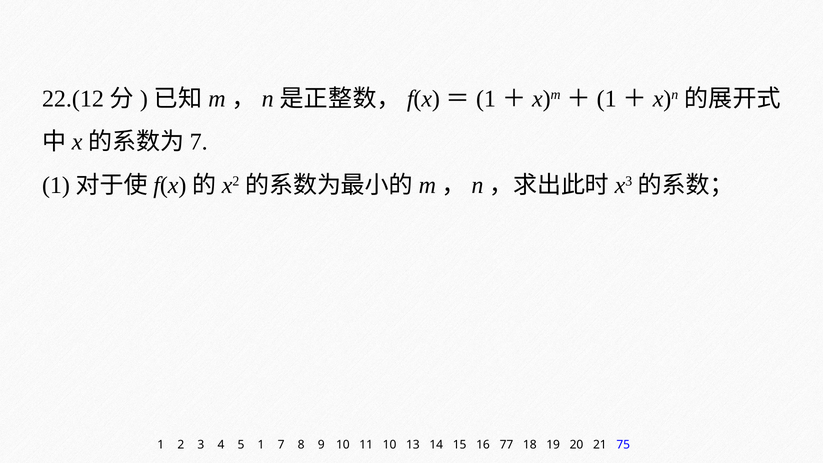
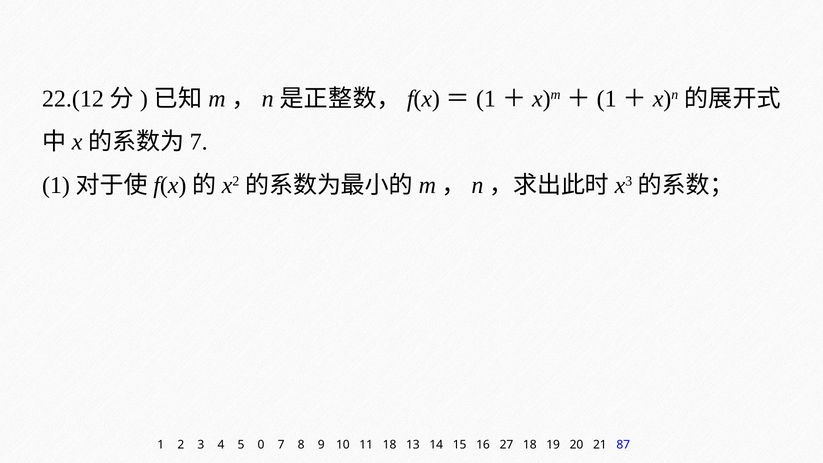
5 1: 1 -> 0 (261, 445)
11 10: 10 -> 18 (390, 445)
77: 77 -> 27 (506, 445)
75: 75 -> 87 (623, 445)
